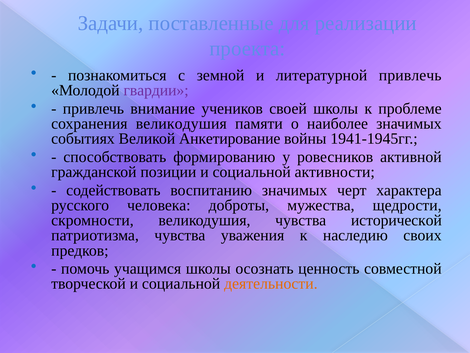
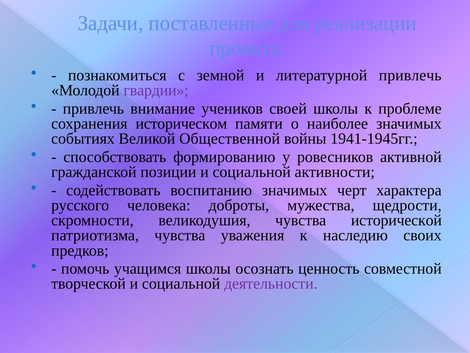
сохранения великодушия: великодушия -> историческом (181, 124)
Анкетирование: Анкетирование -> Общественной (230, 139)
деятельности colour: orange -> purple (271, 283)
